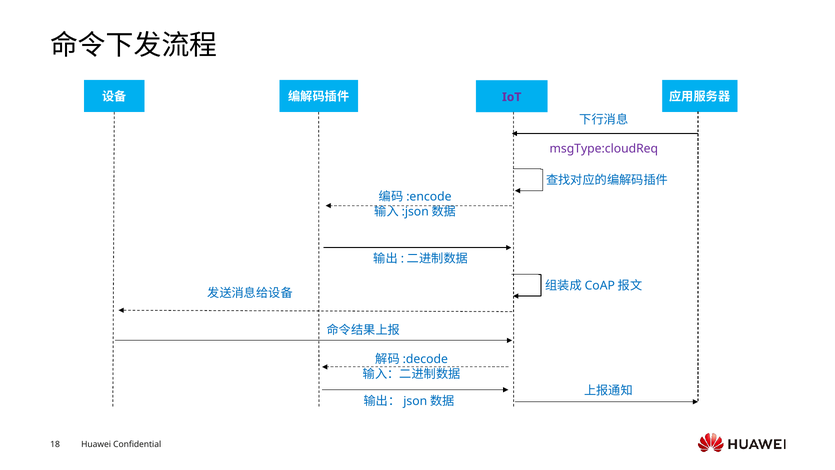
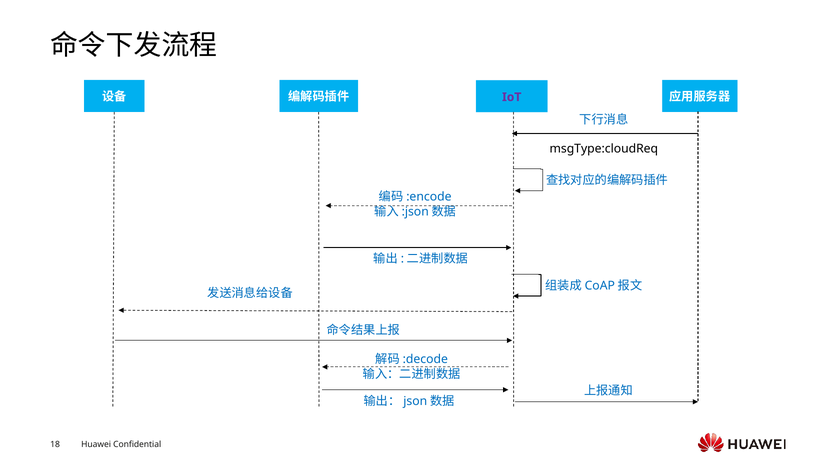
msgType:cloudReq colour: purple -> black (604, 149)
